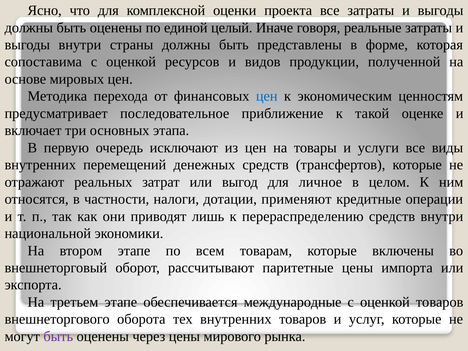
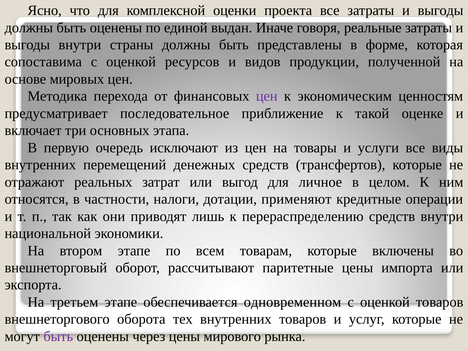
целый: целый -> выдан (232, 28)
цен colour: blue -> purple (267, 96)
международные: международные -> одновременном (293, 302)
